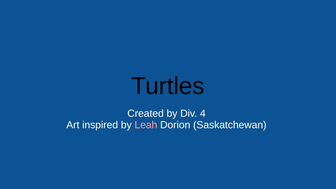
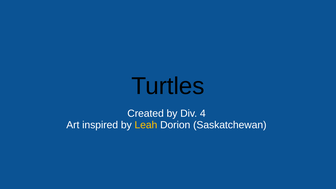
Leah colour: pink -> yellow (146, 125)
